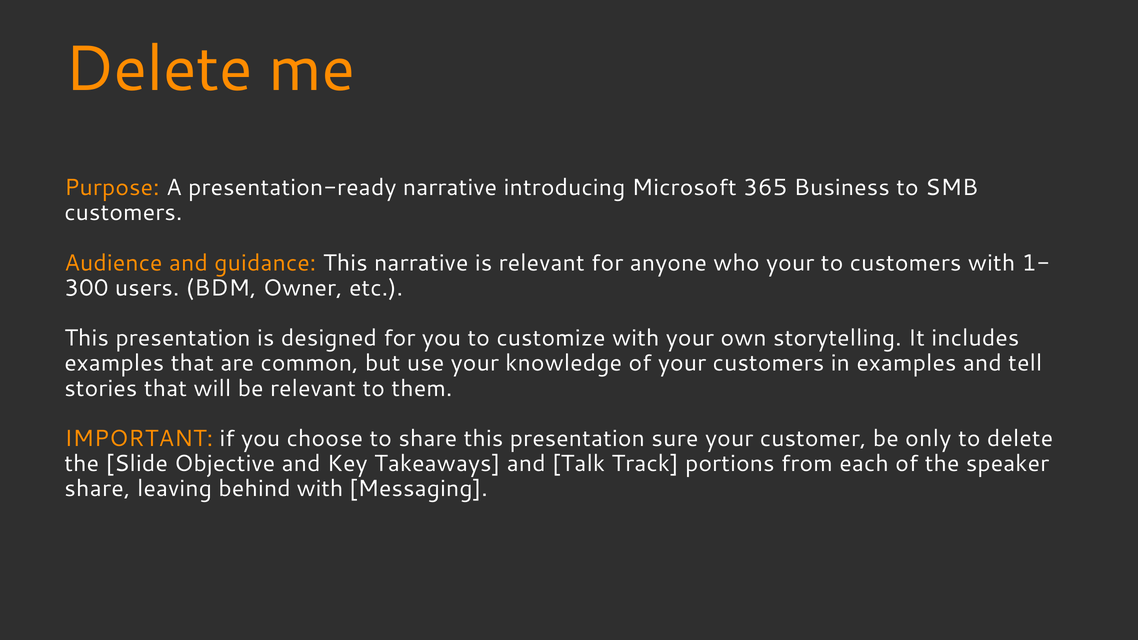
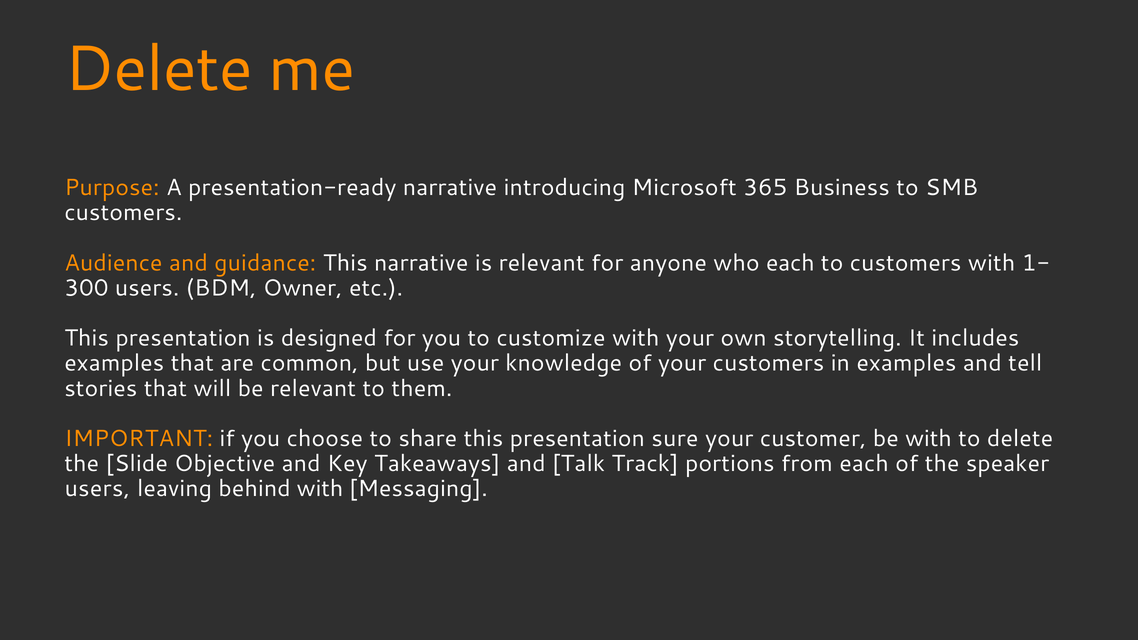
who your: your -> each (790, 263)
be only: only -> with (928, 439)
share: share -> users (97, 489)
